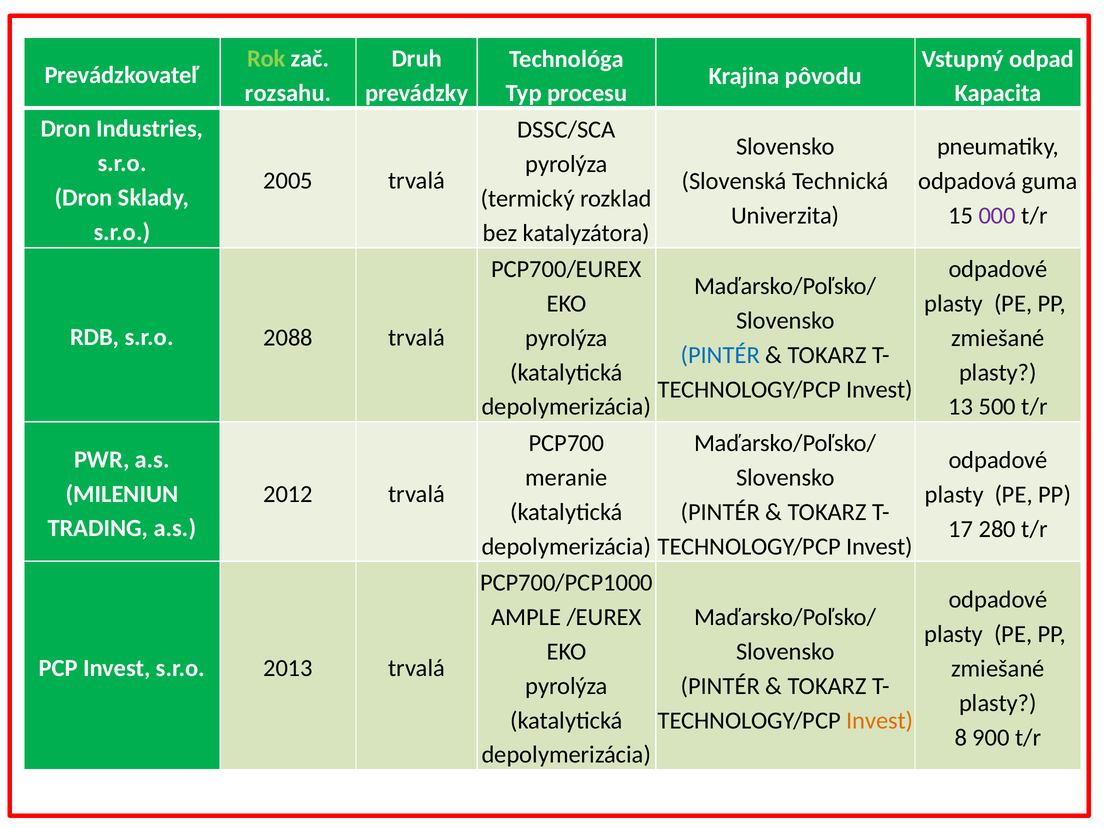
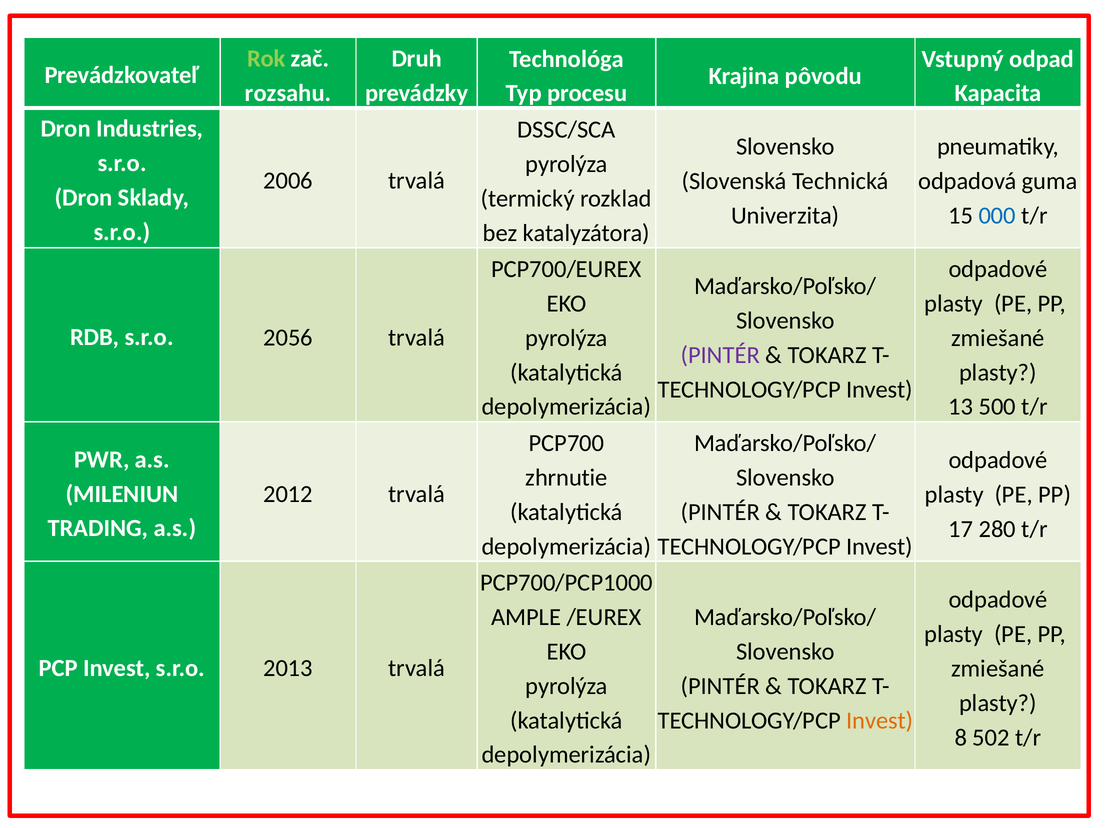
2005: 2005 -> 2006 (288, 181)
000 colour: purple -> blue (997, 216)
2088: 2088 -> 2056 (288, 338)
PINTÉR colour: blue -> purple (720, 356)
meranie: meranie -> zhrnutie (567, 478)
900: 900 -> 502 (991, 738)
